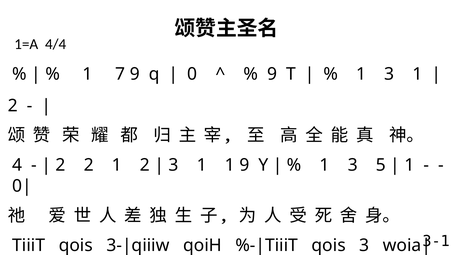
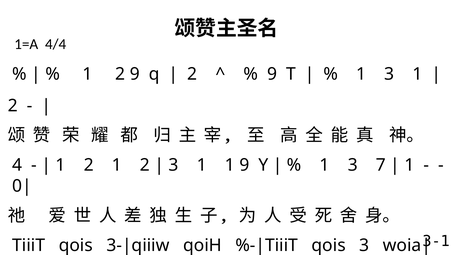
7: 7 -> 2 (120, 74)
0: 0 -> 2 (192, 74)
2: 2 -> 1 (61, 165)
5: 5 -> 7 (381, 165)
